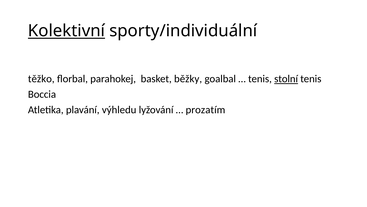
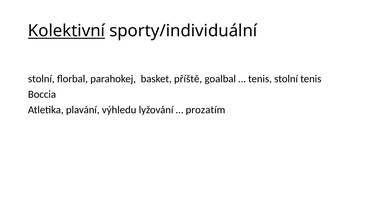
těžko: těžko -> stolní (41, 79)
běžky: běžky -> příště (188, 79)
stolní underline: present -> none (286, 79)
